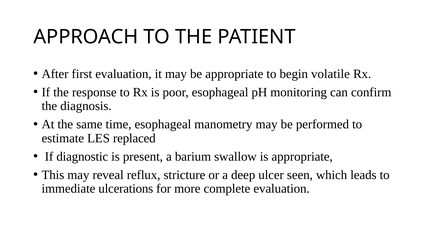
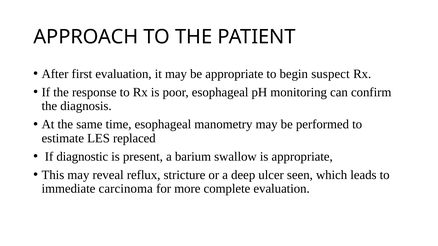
volatile: volatile -> suspect (330, 74)
ulcerations: ulcerations -> carcinoma (126, 189)
